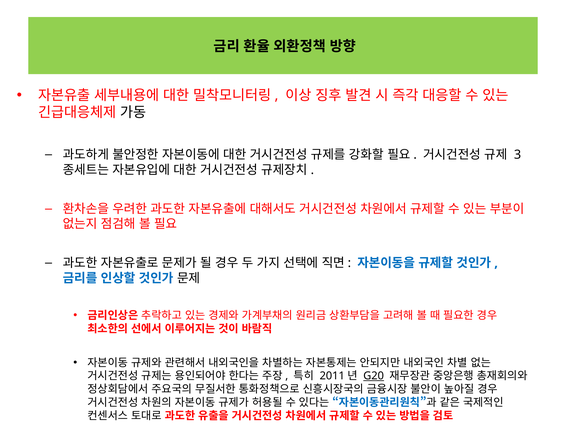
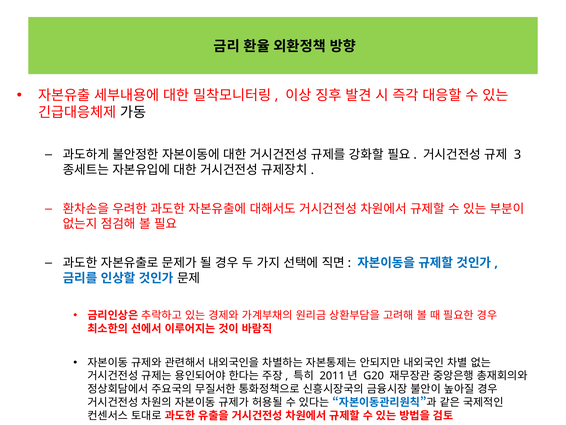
G20 underline: present -> none (374, 376)
